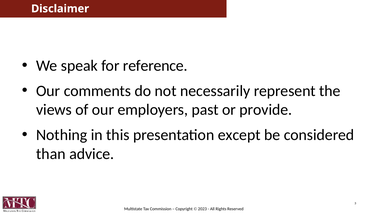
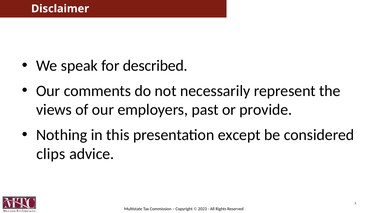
reference: reference -> described (155, 66)
than: than -> clips (51, 154)
